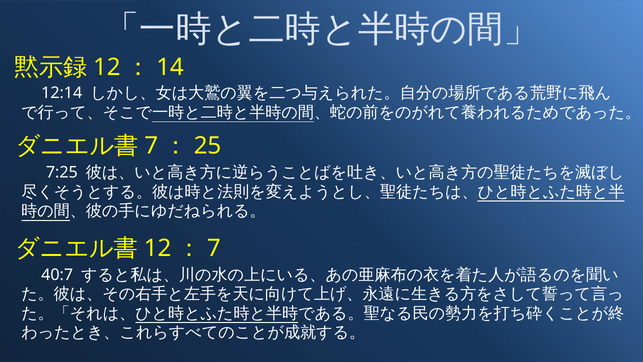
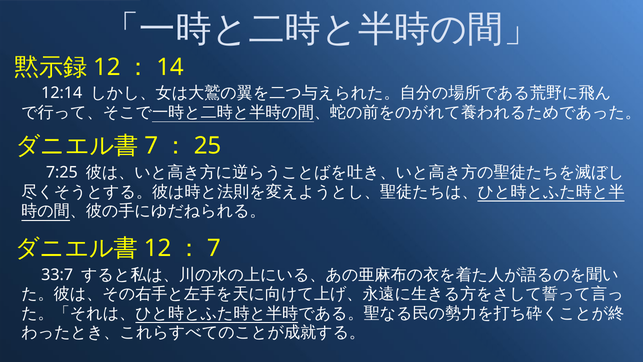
40:7: 40:7 -> 33:7 (57, 274)
